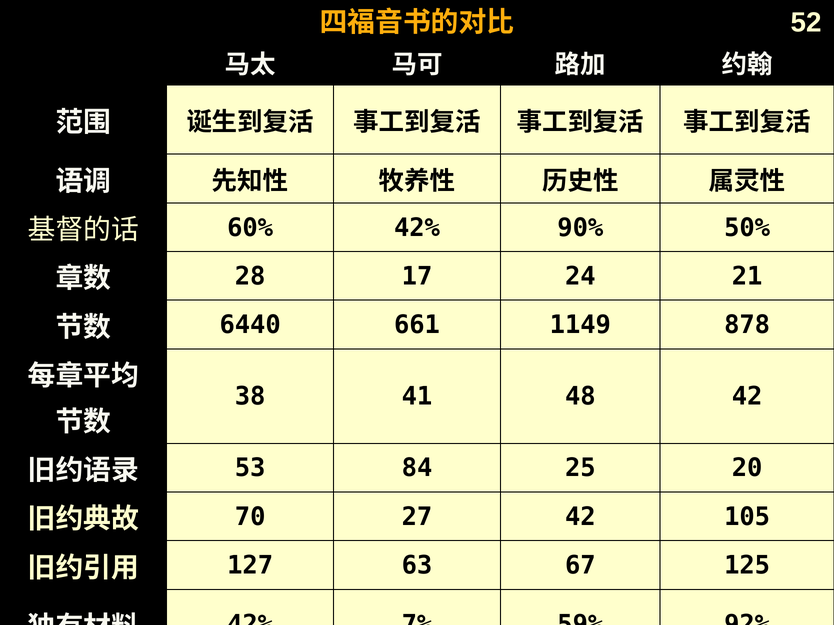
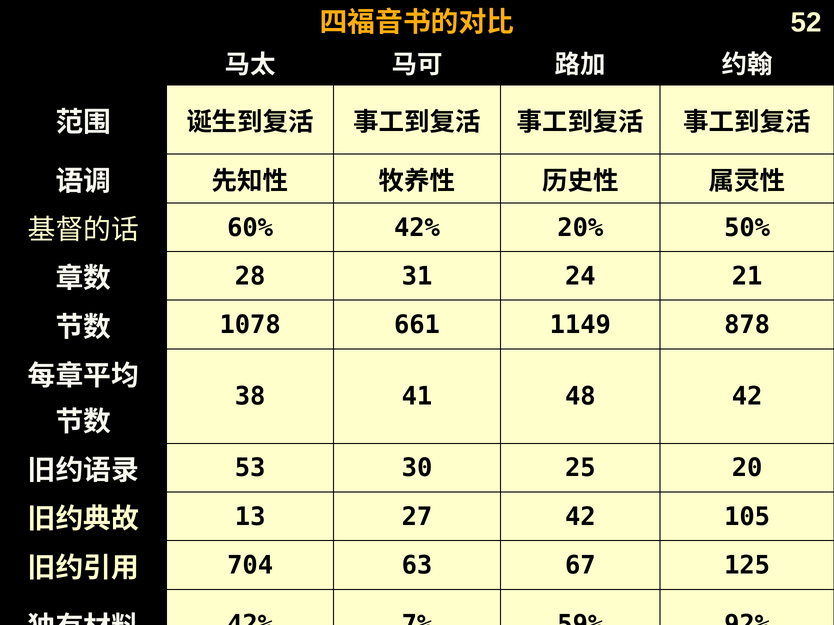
90%: 90% -> 20% (580, 228)
17: 17 -> 31 (417, 276)
6440: 6440 -> 1078 (250, 325)
84: 84 -> 30 (417, 468)
70: 70 -> 13 (250, 517)
127: 127 -> 704 (250, 566)
